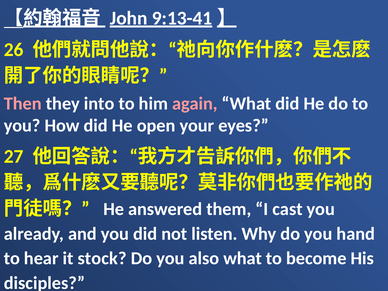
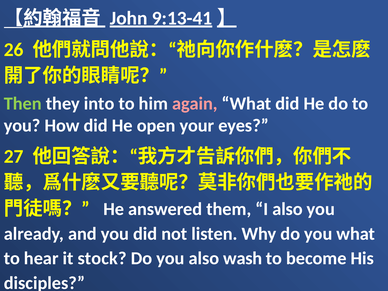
Then colour: pink -> light green (23, 104)
I cast: cast -> also (288, 209)
you hand: hand -> what (356, 234)
also what: what -> wash (243, 258)
